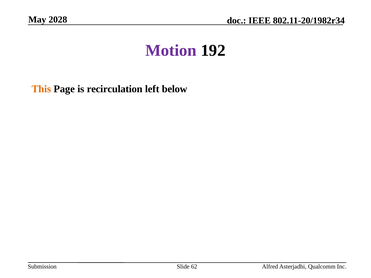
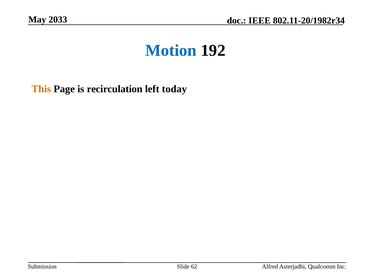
2028: 2028 -> 2033 (58, 20)
Motion colour: purple -> blue (171, 51)
below: below -> today (174, 89)
